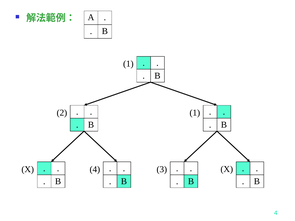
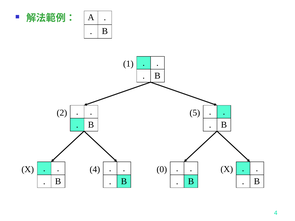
2 1: 1 -> 5 (195, 113)
3: 3 -> 0 (162, 170)
